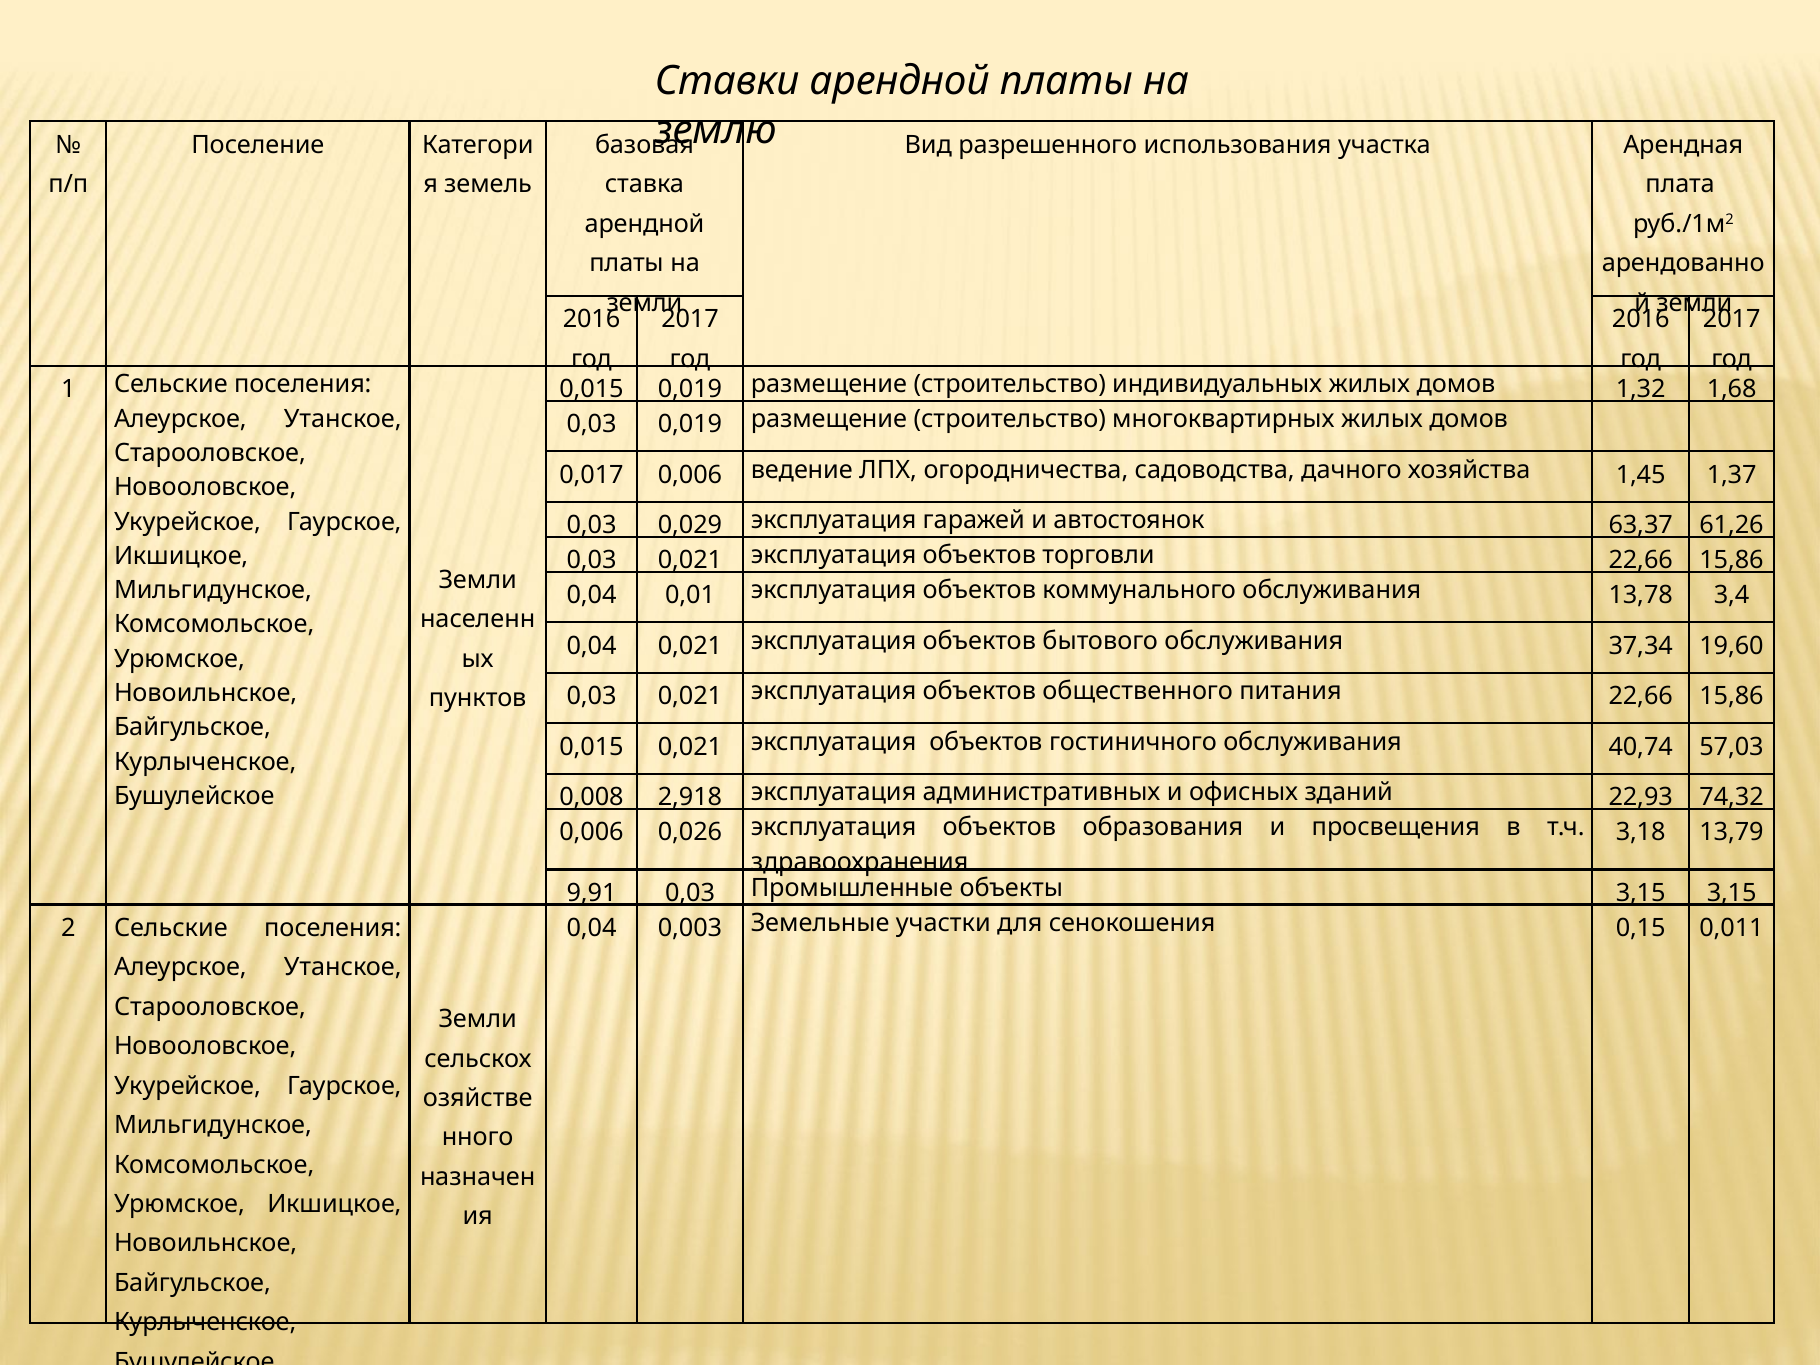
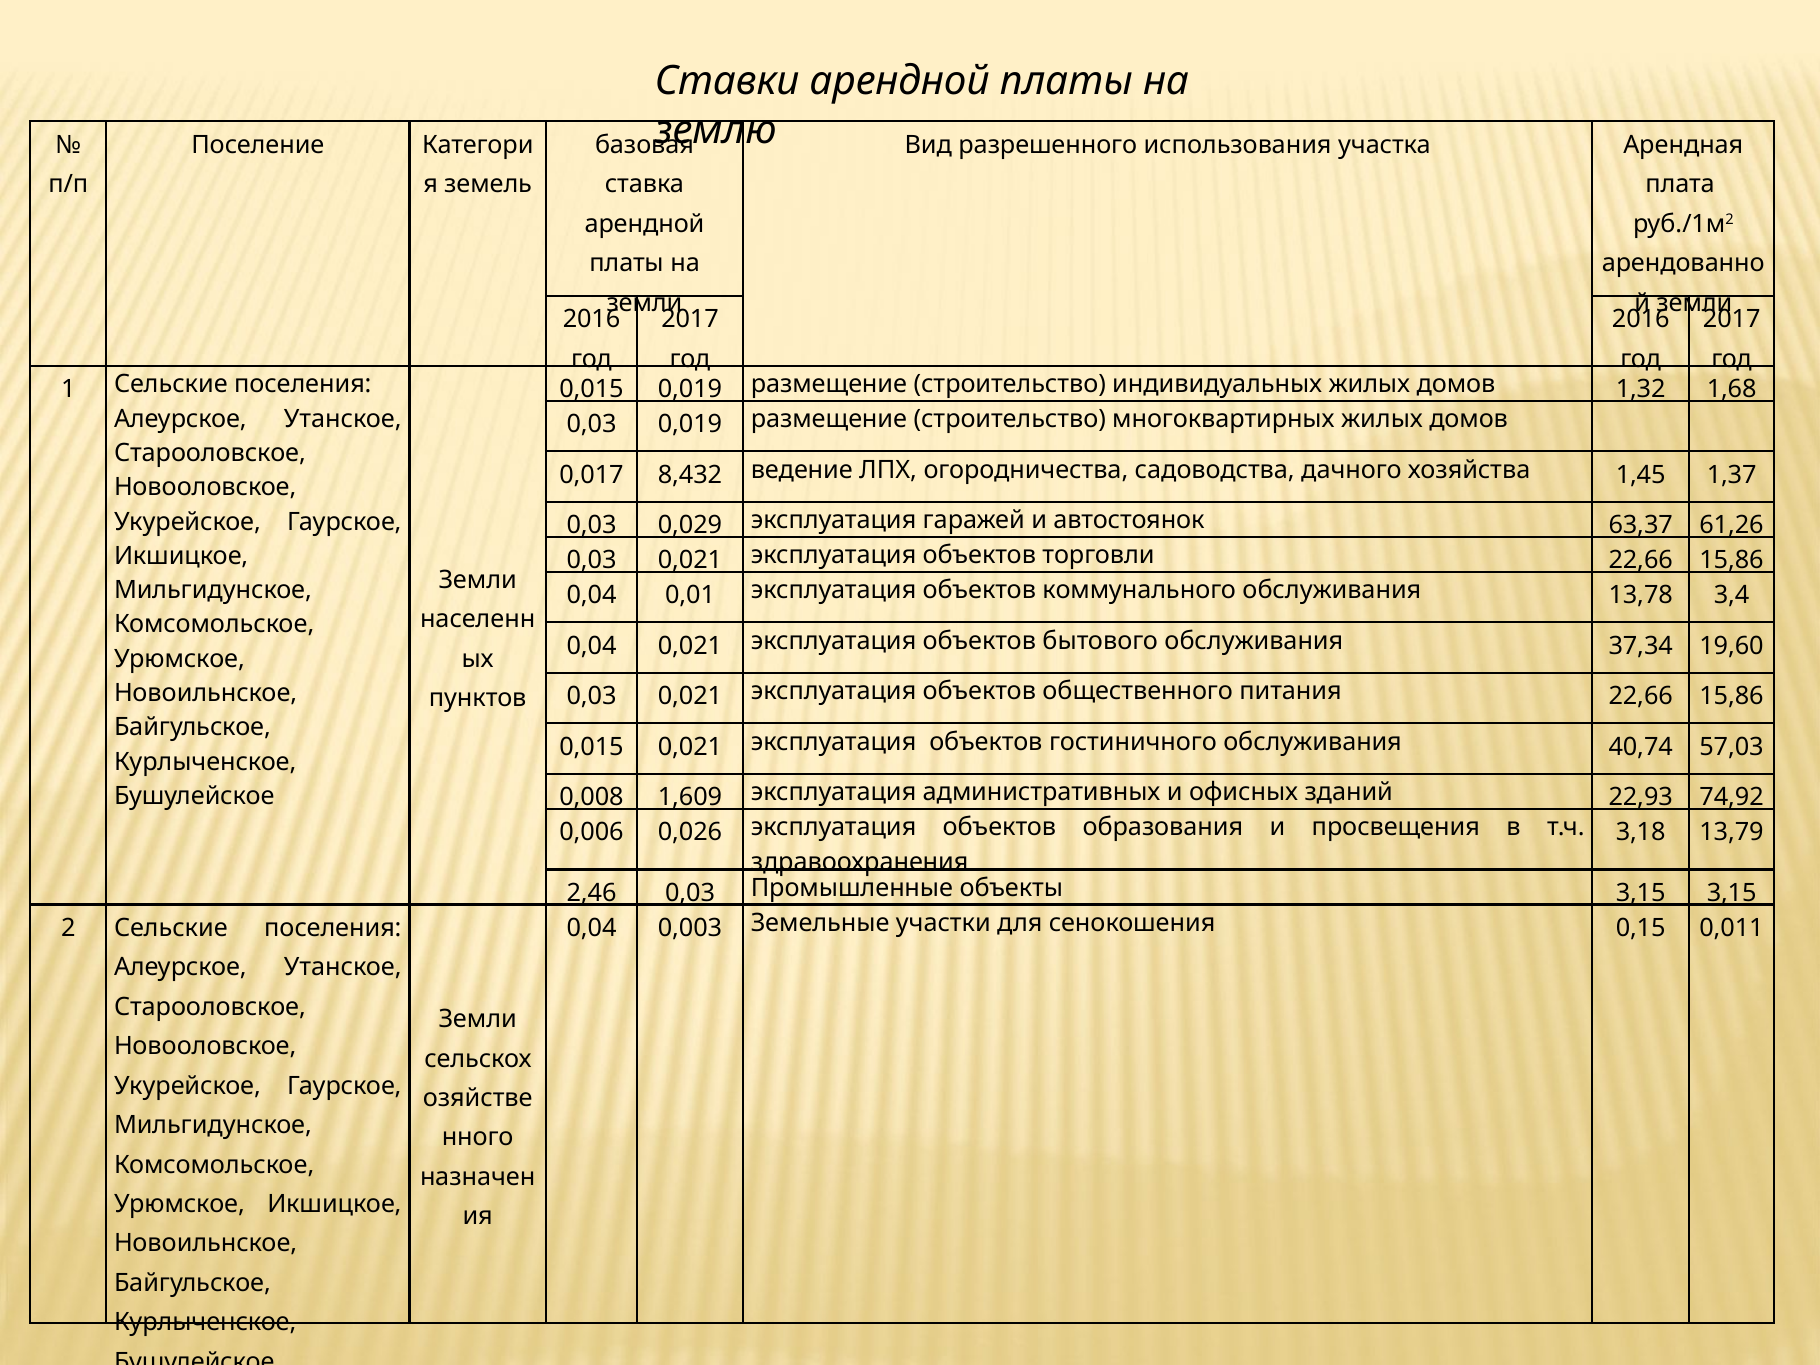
0,017 0,006: 0,006 -> 8,432 (690, 475)
2,918: 2,918 -> 1,609 (690, 797)
74,32: 74,32 -> 74,92 (1732, 797)
9,91: 9,91 -> 2,46 (592, 893)
